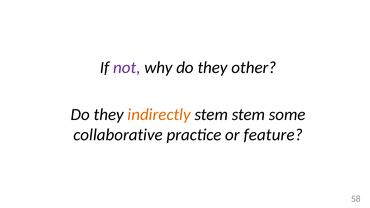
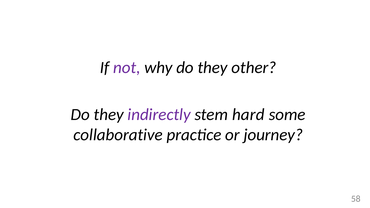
indirectly colour: orange -> purple (159, 115)
stem stem: stem -> hard (248, 115)
feature: feature -> journey (273, 135)
